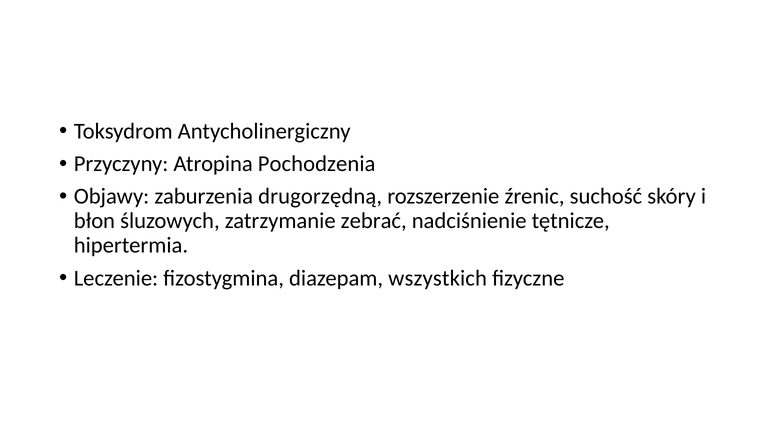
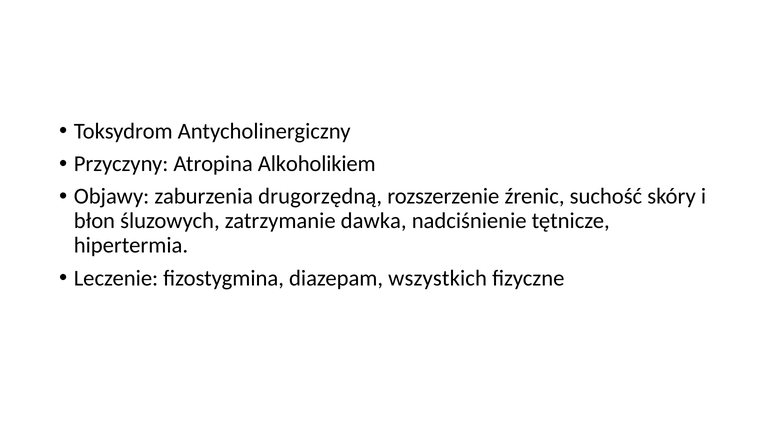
Pochodzenia: Pochodzenia -> Alkoholikiem (317, 164)
zebrać: zebrać -> dawka (374, 221)
